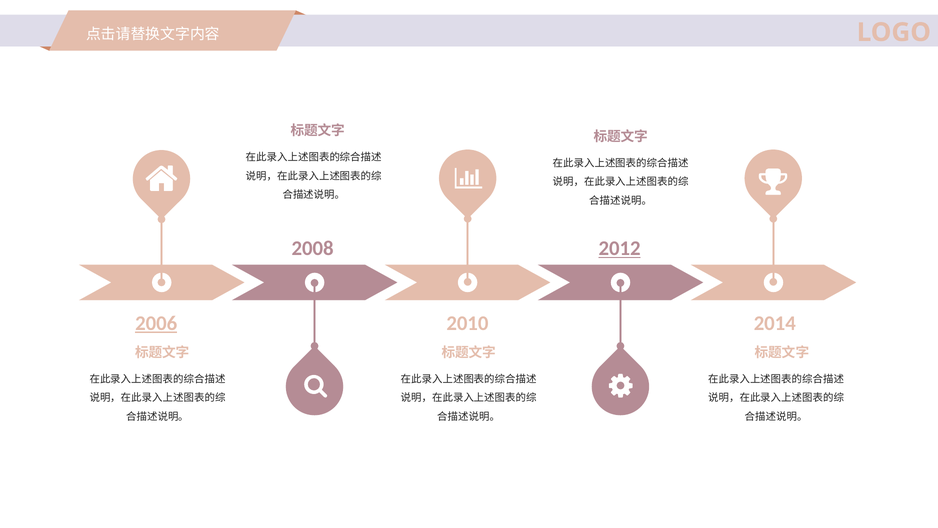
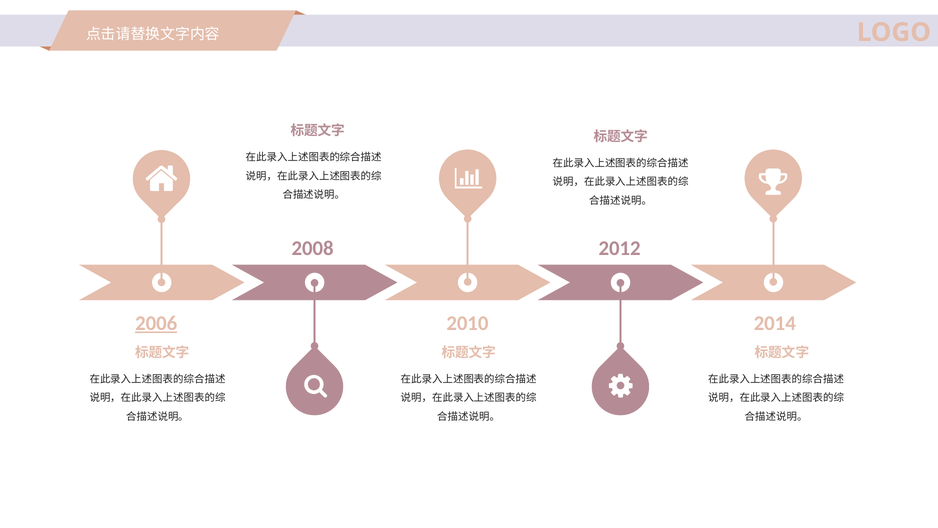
2012 underline: present -> none (620, 248)
